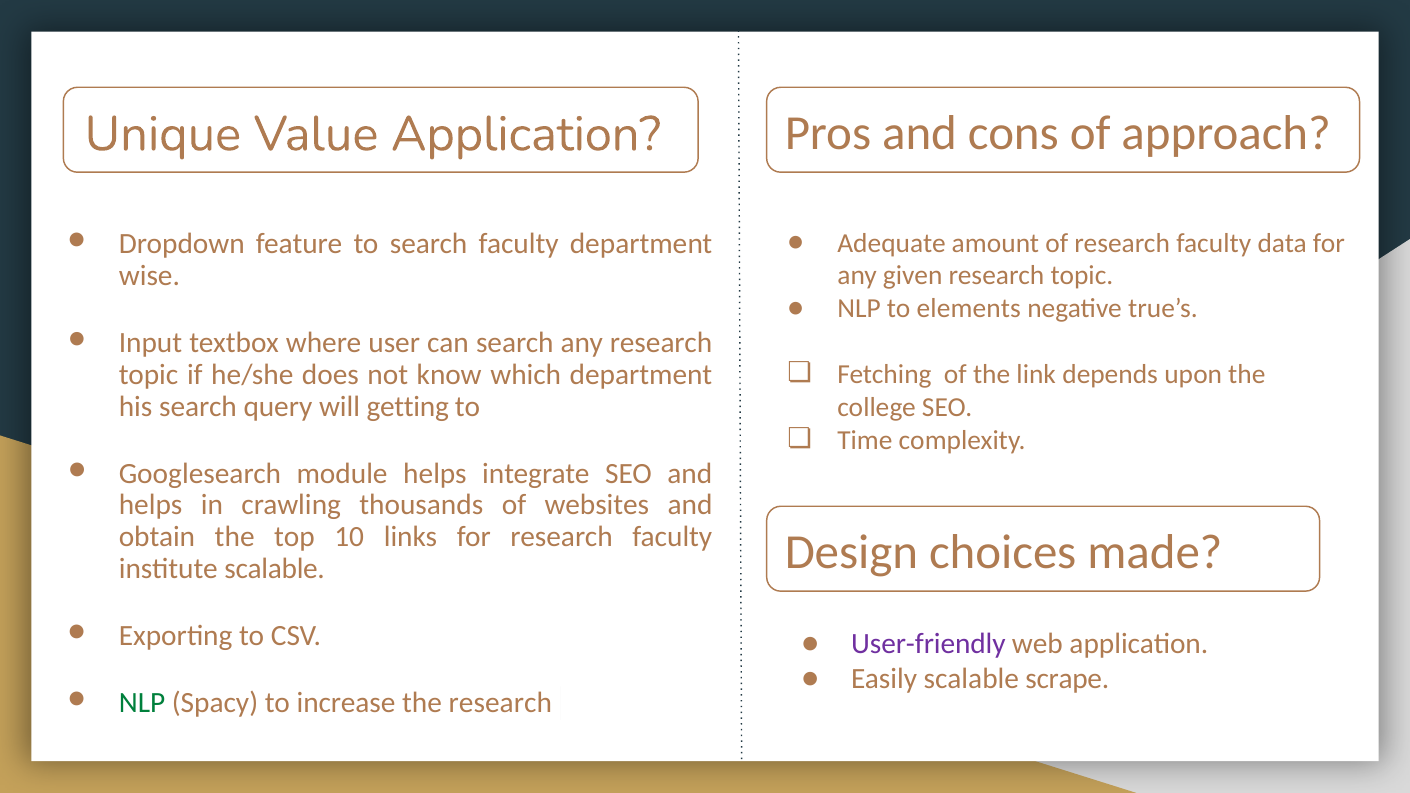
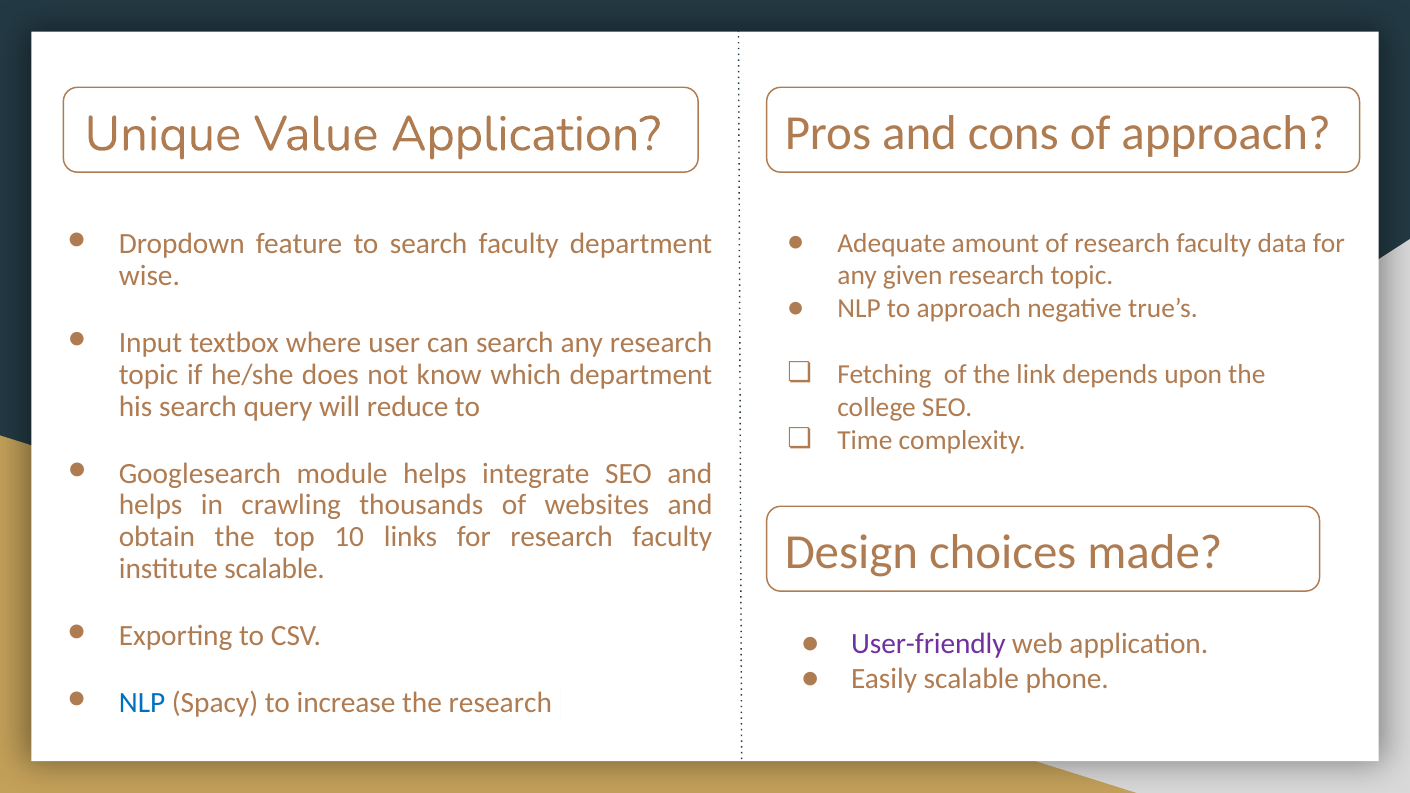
to elements: elements -> approach (969, 309)
getting: getting -> reduce (408, 407)
scrape: scrape -> phone (1067, 679)
NLP colour: green -> blue (142, 703)
